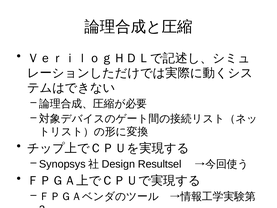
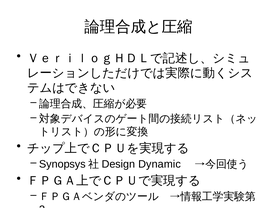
Resultsel: Resultsel -> Dynamic (160, 164)
